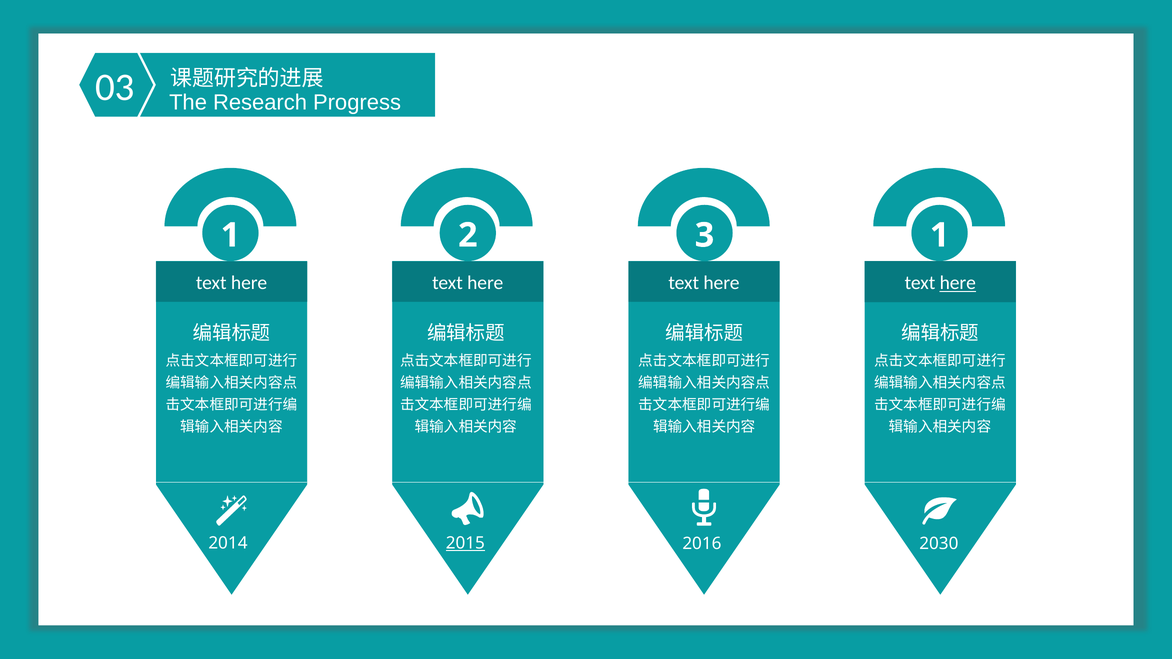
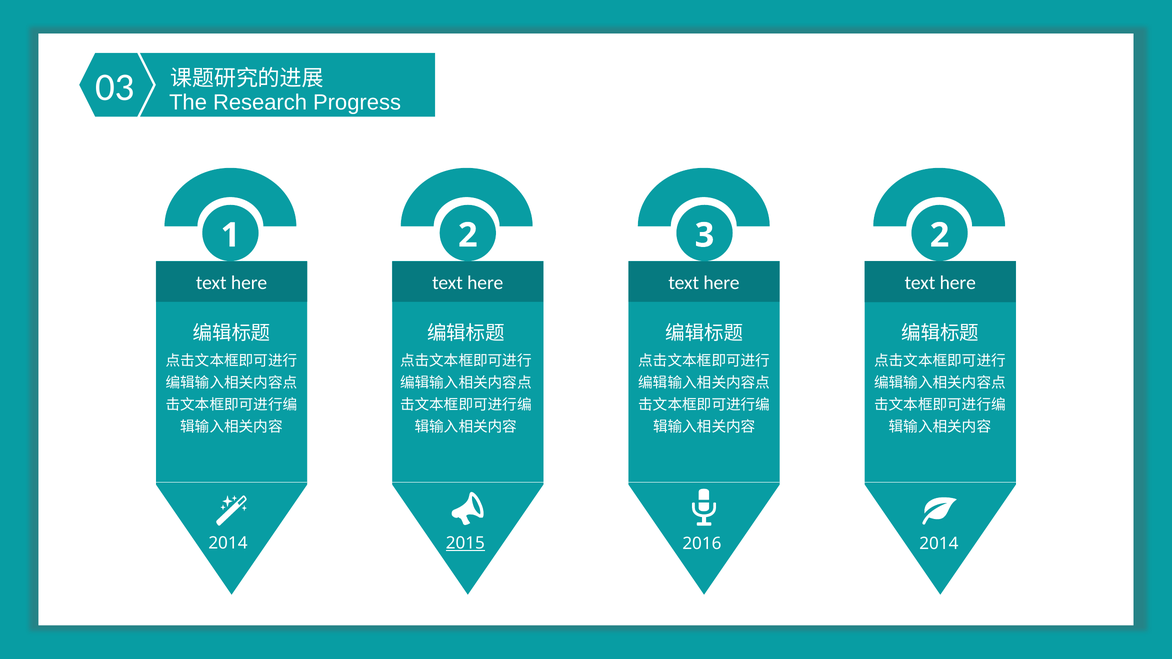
3 1: 1 -> 2 (940, 235)
here underline: present -> none (958, 283)
2016 2030: 2030 -> 2014 (939, 544)
